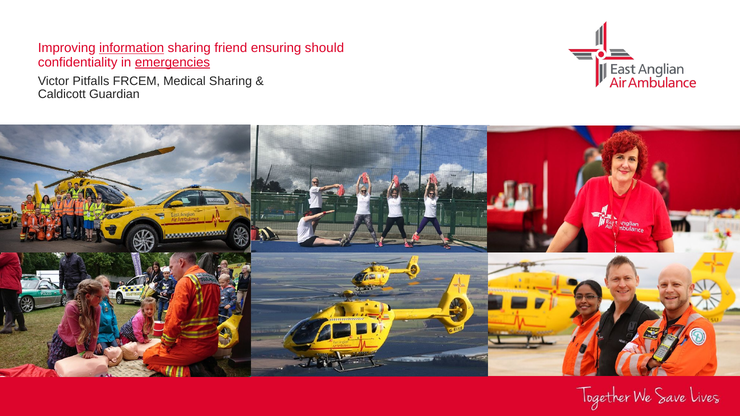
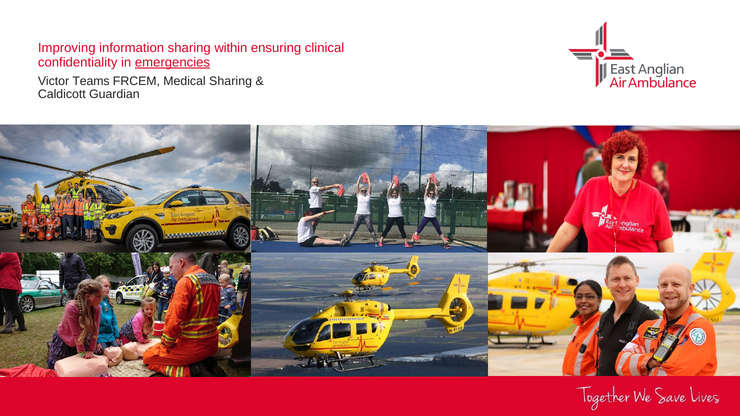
information underline: present -> none (132, 48)
friend: friend -> within (231, 48)
should: should -> clinical (325, 48)
Pitfalls: Pitfalls -> Teams (91, 81)
